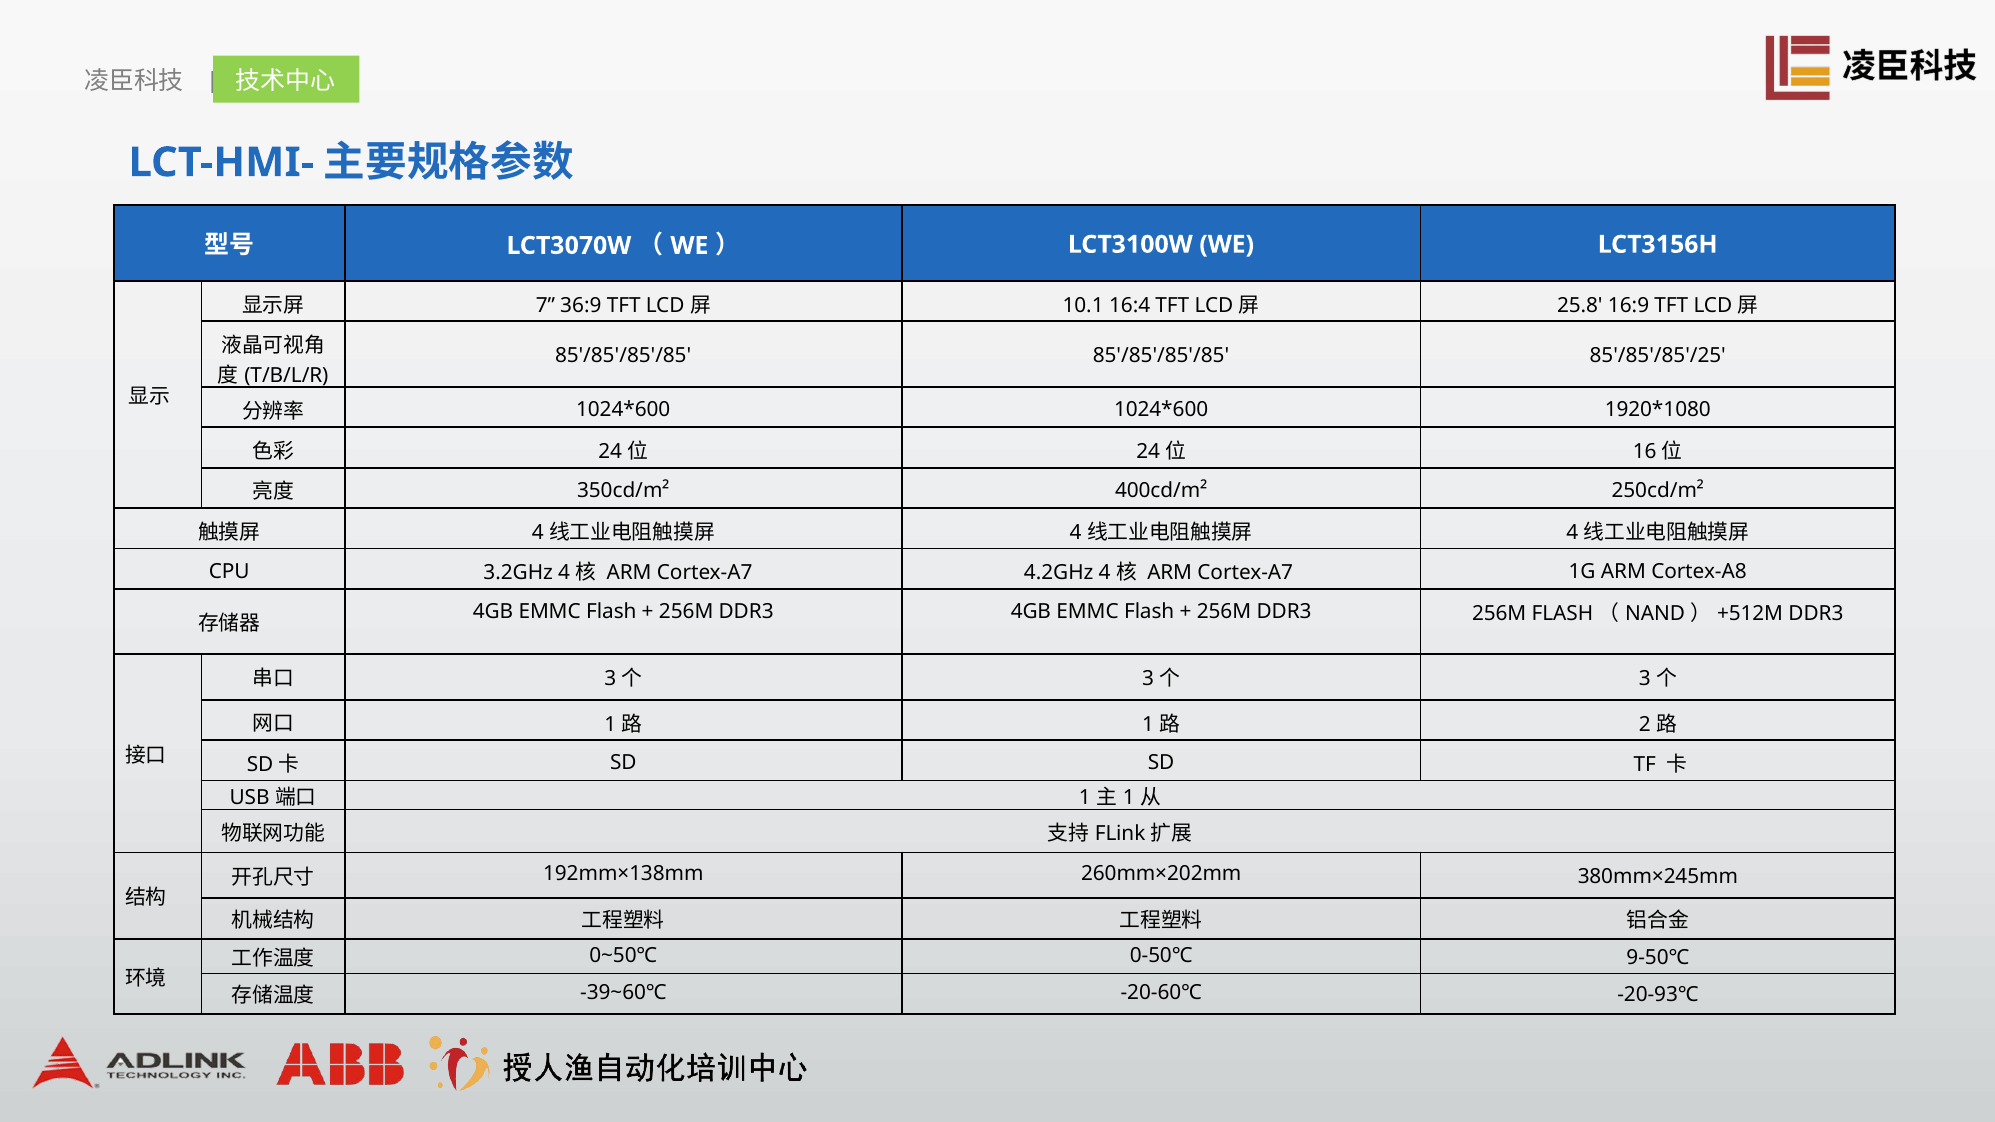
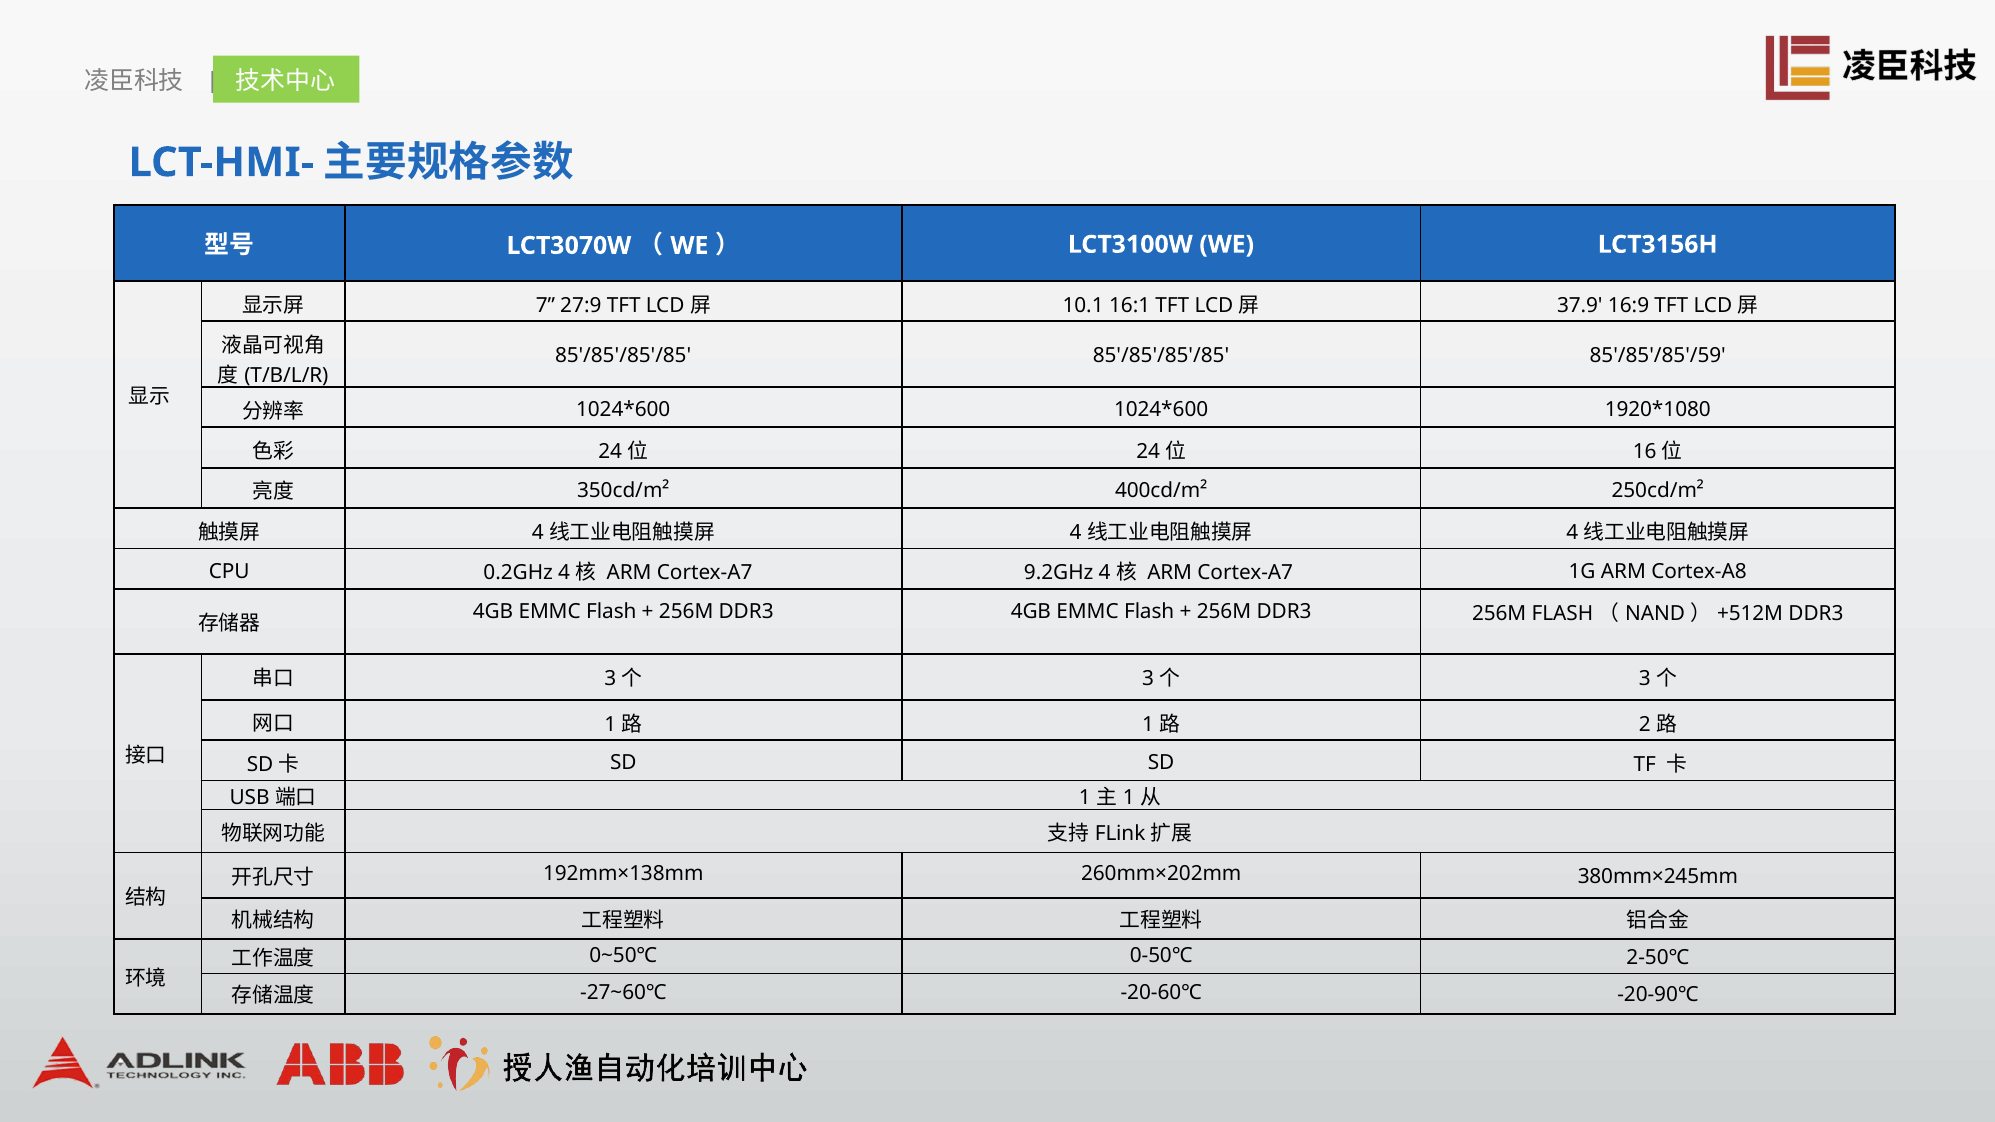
36:9: 36:9 -> 27:9 (581, 305)
16:4: 16:4 -> 16:1 (1130, 305)
25.8: 25.8 -> 37.9 (1580, 305)
85'/85'/85'/25: 85'/85'/85'/25 -> 85'/85'/85'/59 (1658, 355)
3.2GHz: 3.2GHz -> 0.2GHz (518, 573)
4.2GHz: 4.2GHz -> 9.2GHz (1059, 573)
9-50℃: 9-50℃ -> 2-50℃ (1658, 957)
-39~60℃: -39~60℃ -> -27~60℃ (623, 992)
-20-93℃: -20-93℃ -> -20-90℃ (1658, 995)
